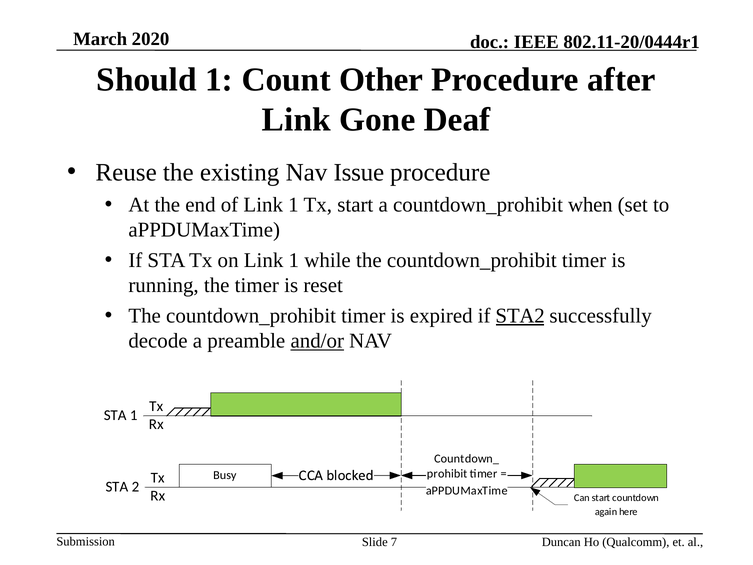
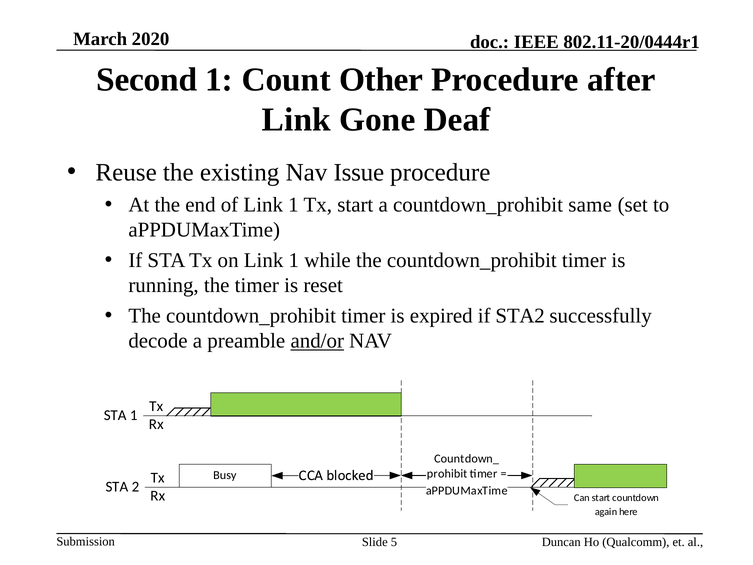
Should: Should -> Second (147, 79)
when: when -> same (590, 205)
STA2 underline: present -> none (520, 316)
7: 7 -> 5 (394, 542)
